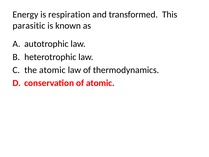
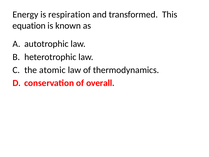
parasitic: parasitic -> equation (29, 26)
of atomic: atomic -> overall (100, 83)
